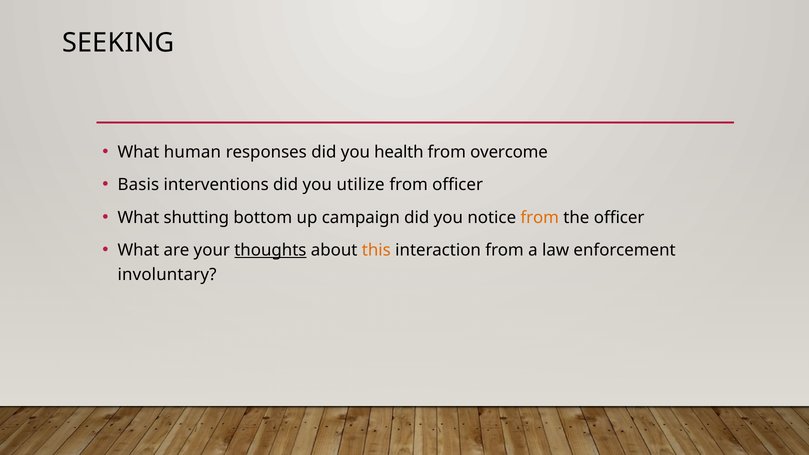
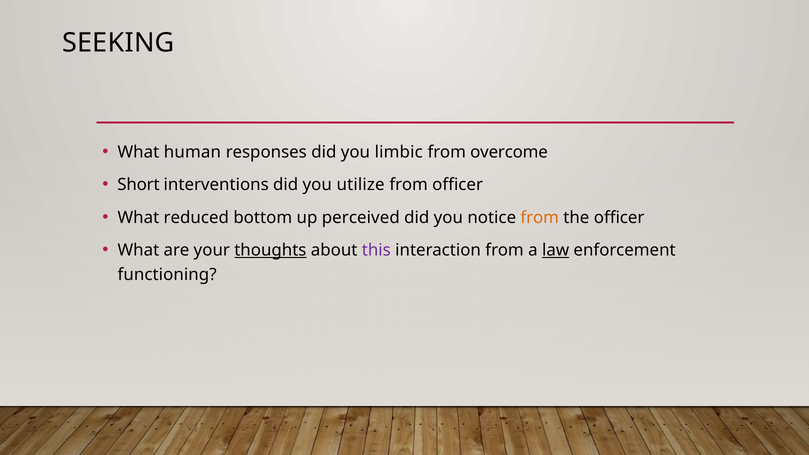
health: health -> limbic (399, 152)
Basis: Basis -> Short (138, 185)
shutting: shutting -> reduced (196, 218)
campaign: campaign -> perceived (361, 218)
this colour: orange -> purple (376, 250)
law underline: none -> present (556, 250)
involuntary: involuntary -> functioning (167, 274)
